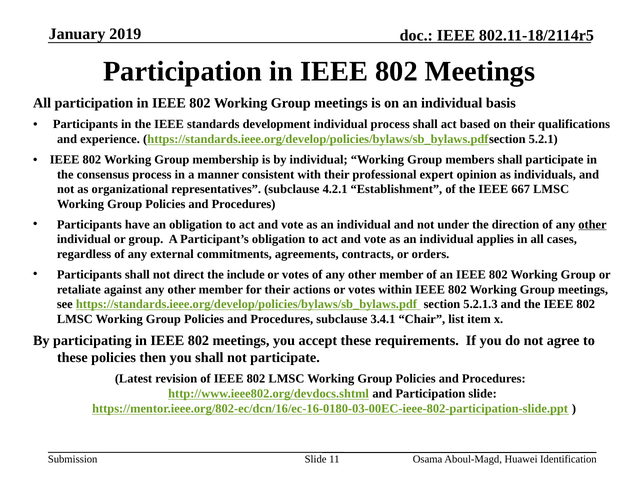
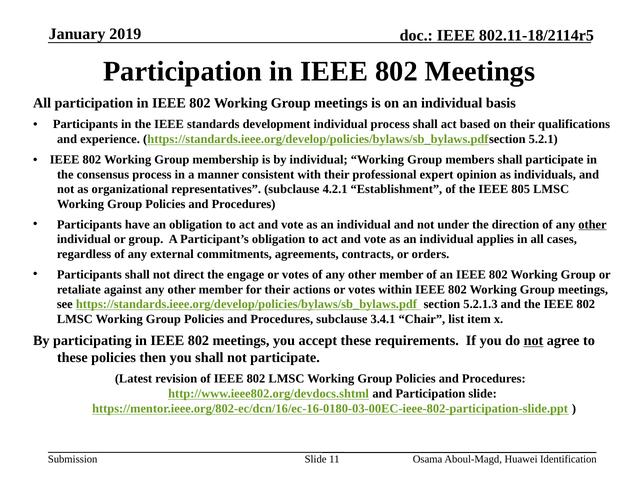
667: 667 -> 805 (521, 189)
include: include -> engage (246, 275)
not underline: none -> present (533, 341)
